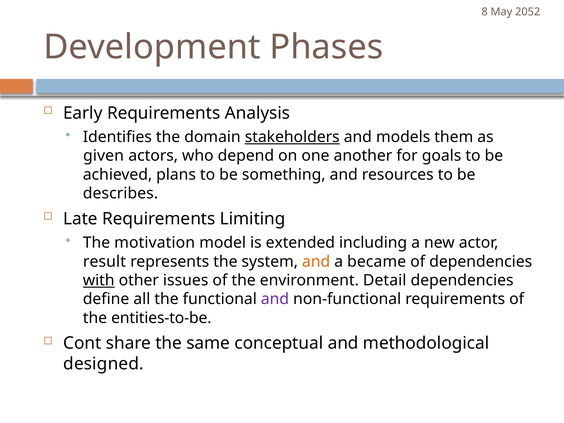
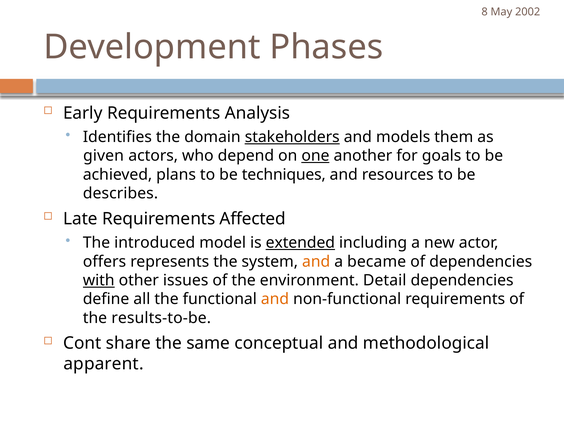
2052: 2052 -> 2002 (528, 12)
one underline: none -> present (315, 156)
something: something -> techniques (284, 175)
Limiting: Limiting -> Affected (253, 219)
motivation: motivation -> introduced (155, 243)
extended underline: none -> present (300, 243)
result: result -> offers (105, 262)
and colour: purple -> orange (275, 299)
entities-to-be: entities-to-be -> results-to-be (161, 318)
designed: designed -> apparent (104, 364)
